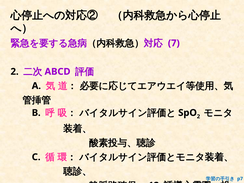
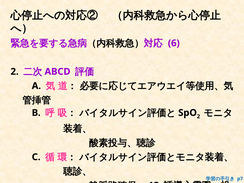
7: 7 -> 6 (174, 43)
